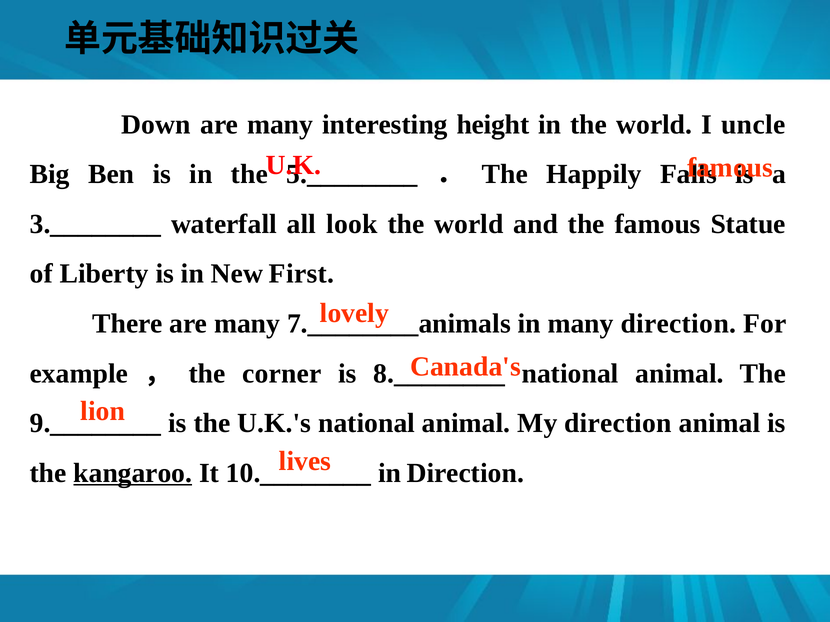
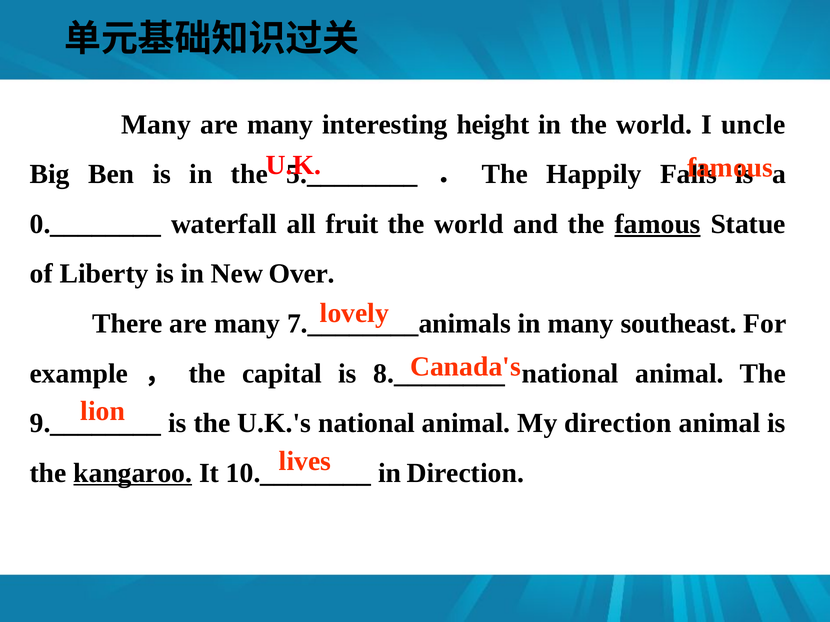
Down: Down -> Many (156, 125)
3.________: 3.________ -> 0.________ (95, 224)
look: look -> fruit (352, 224)
famous underline: none -> present (658, 224)
First: First -> Over (302, 274)
many direction: direction -> southeast (679, 324)
corner: corner -> capital (282, 374)
